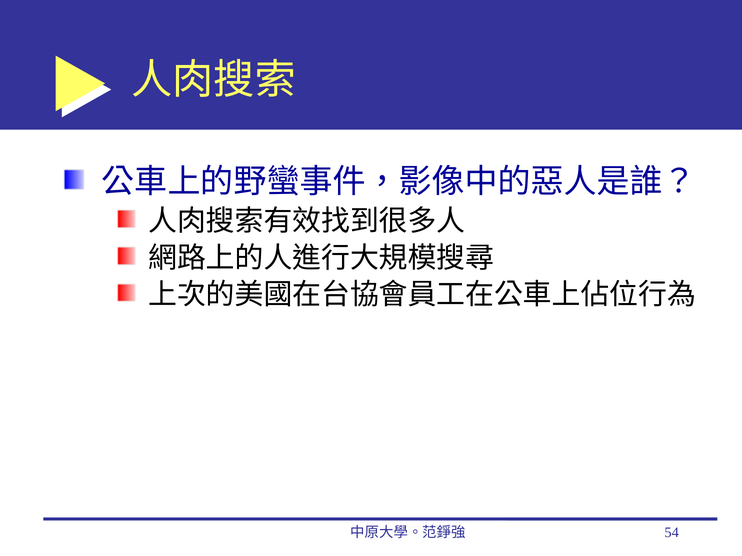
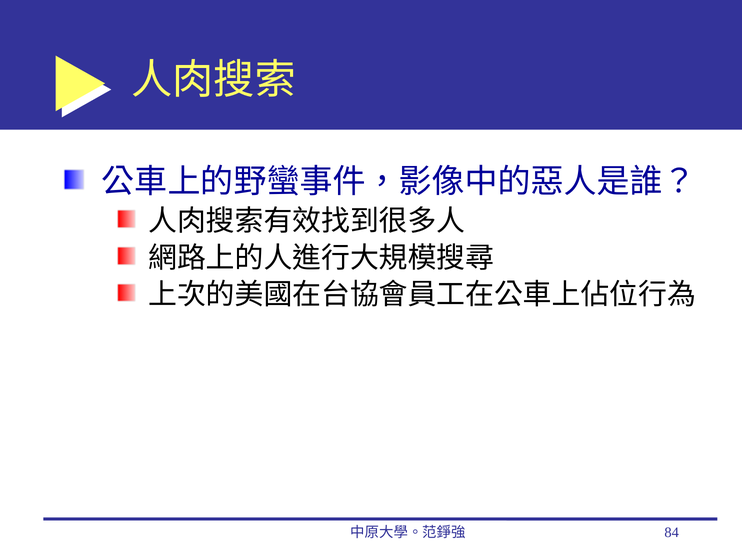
54: 54 -> 84 (672, 533)
